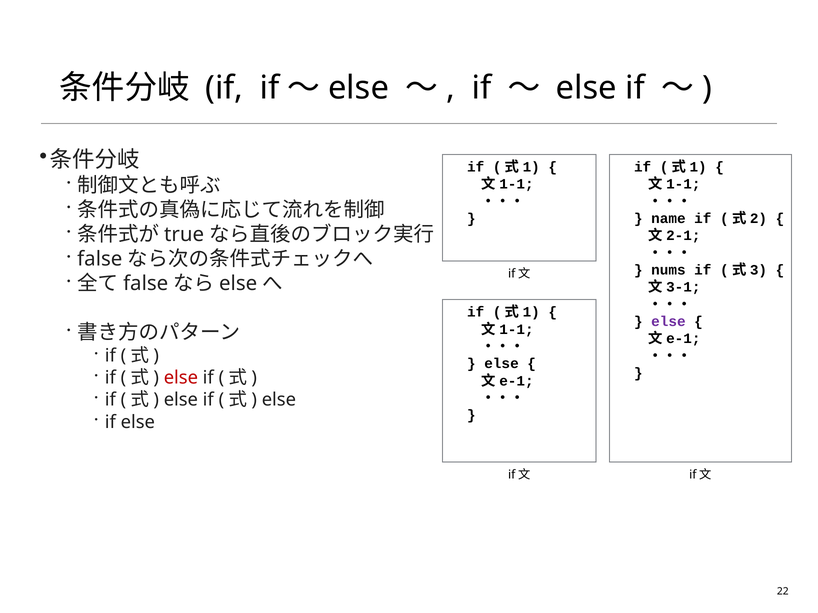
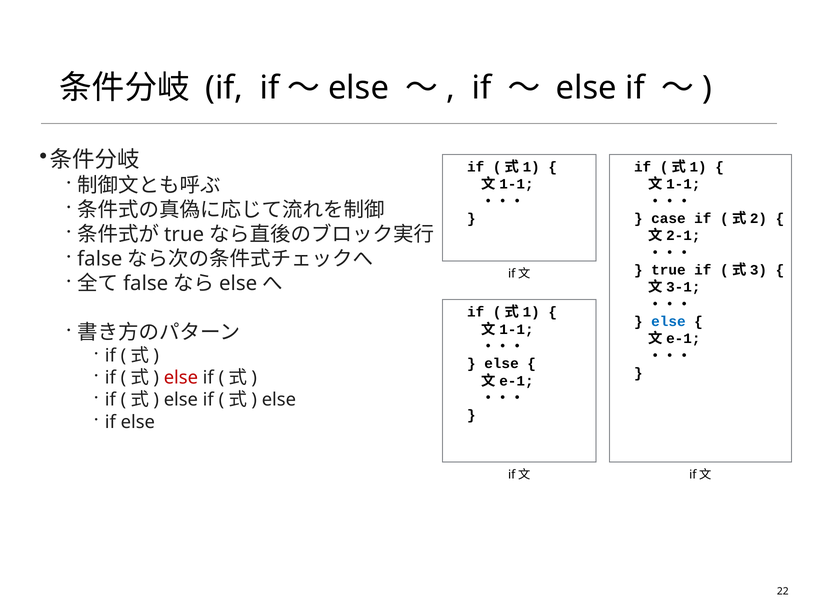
name: name -> case (668, 219)
nums: nums -> true (668, 270)
else colour: purple -> blue (668, 322)
